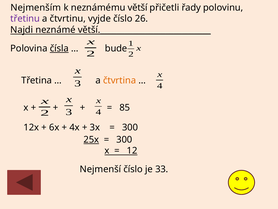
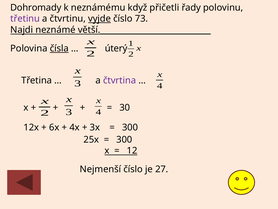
Nejmenším: Nejmenším -> Dohromady (36, 8)
větší: větší -> když (138, 8)
vyjde underline: none -> present (100, 19)
26: 26 -> 73 (142, 19)
bude: bude -> úterý (116, 48)
čtvrtina colour: orange -> purple (120, 80)
85: 85 -> 30 (125, 107)
25x underline: present -> none (91, 139)
33: 33 -> 27 (162, 169)
